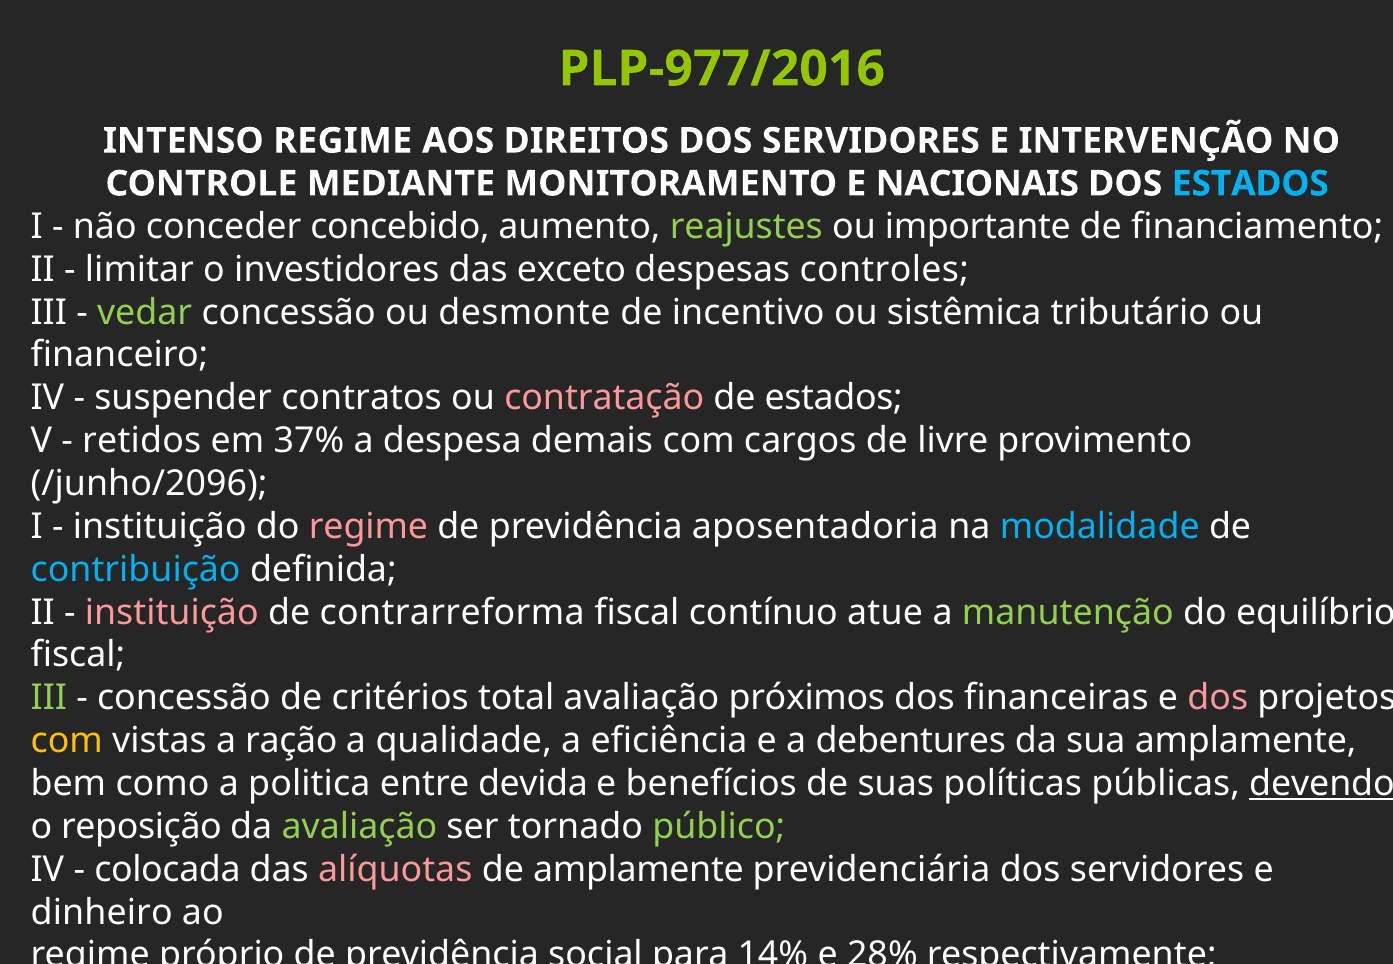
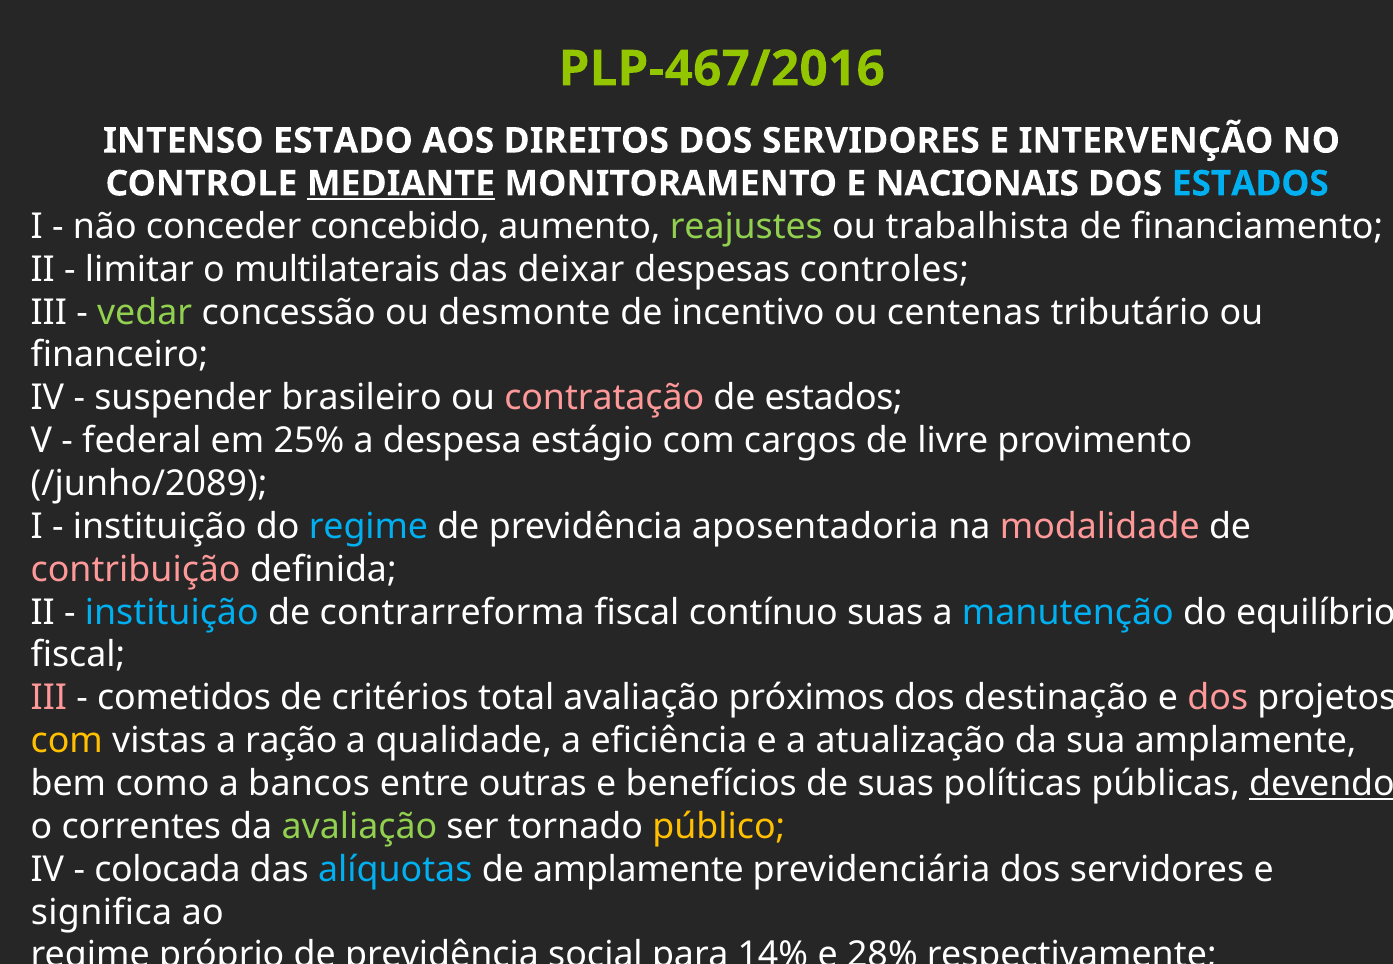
PLP-977/2016: PLP-977/2016 -> PLP-467/2016 (722, 69)
INTENSO REGIME: REGIME -> ESTADO (343, 141)
MEDIANTE underline: none -> present (401, 184)
importante: importante -> trabalhista (978, 227)
investidores: investidores -> multilaterais (337, 270)
exceto: exceto -> deixar (571, 270)
sistêmica: sistêmica -> centenas (964, 312)
contratos: contratos -> brasileiro (361, 398)
retidos: retidos -> federal (142, 441)
37%: 37% -> 25% (309, 441)
demais: demais -> estágio (592, 441)
/junho/2096: /junho/2096 -> /junho/2089 (149, 484)
regime colour: pink -> light blue (368, 527)
modalidade colour: light blue -> pink (1100, 527)
contribuição colour: light blue -> pink (136, 570)
instituição colour: pink -> light blue (172, 613)
contínuo atue: atue -> suas (885, 613)
manutenção colour: light green -> light blue (1068, 613)
III colour: light green -> pink (49, 698)
concessão: concessão -> cometidos (184, 698)
financeiras: financeiras -> destinação (1056, 698)
debentures: debentures -> atualização (911, 741)
politica: politica -> bancos (309, 784)
devida: devida -> outras (533, 784)
reposição: reposição -> correntes (141, 827)
público colour: light green -> yellow (719, 827)
alíquotas colour: pink -> light blue (395, 870)
dinheiro: dinheiro -> significa (102, 913)
